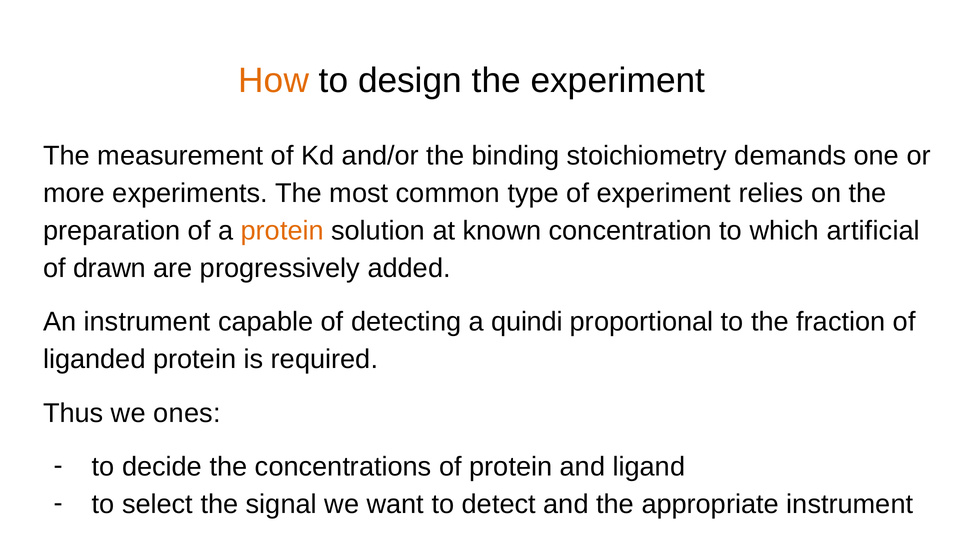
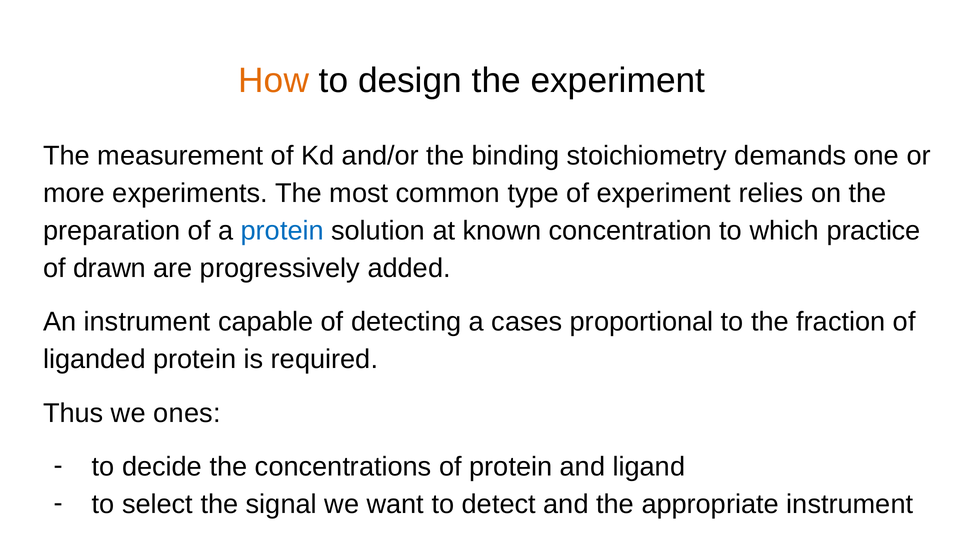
protein colour: orange -> blue (282, 231)
artificial: artificial -> practice (873, 231)
quindi: quindi -> cases (527, 322)
